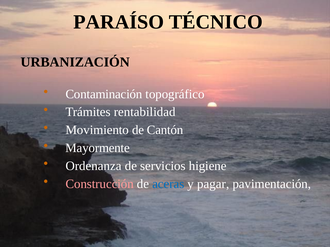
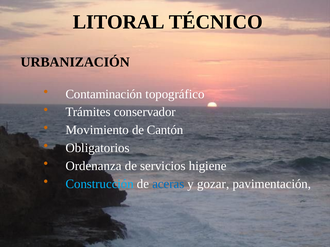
PARAÍSO: PARAÍSO -> LITORAL (119, 22)
rentabilidad: rentabilidad -> conservador (145, 112)
Mayormente: Mayormente -> Obligatorios (98, 148)
Construcción colour: pink -> light blue (100, 184)
pagar: pagar -> gozar (213, 184)
